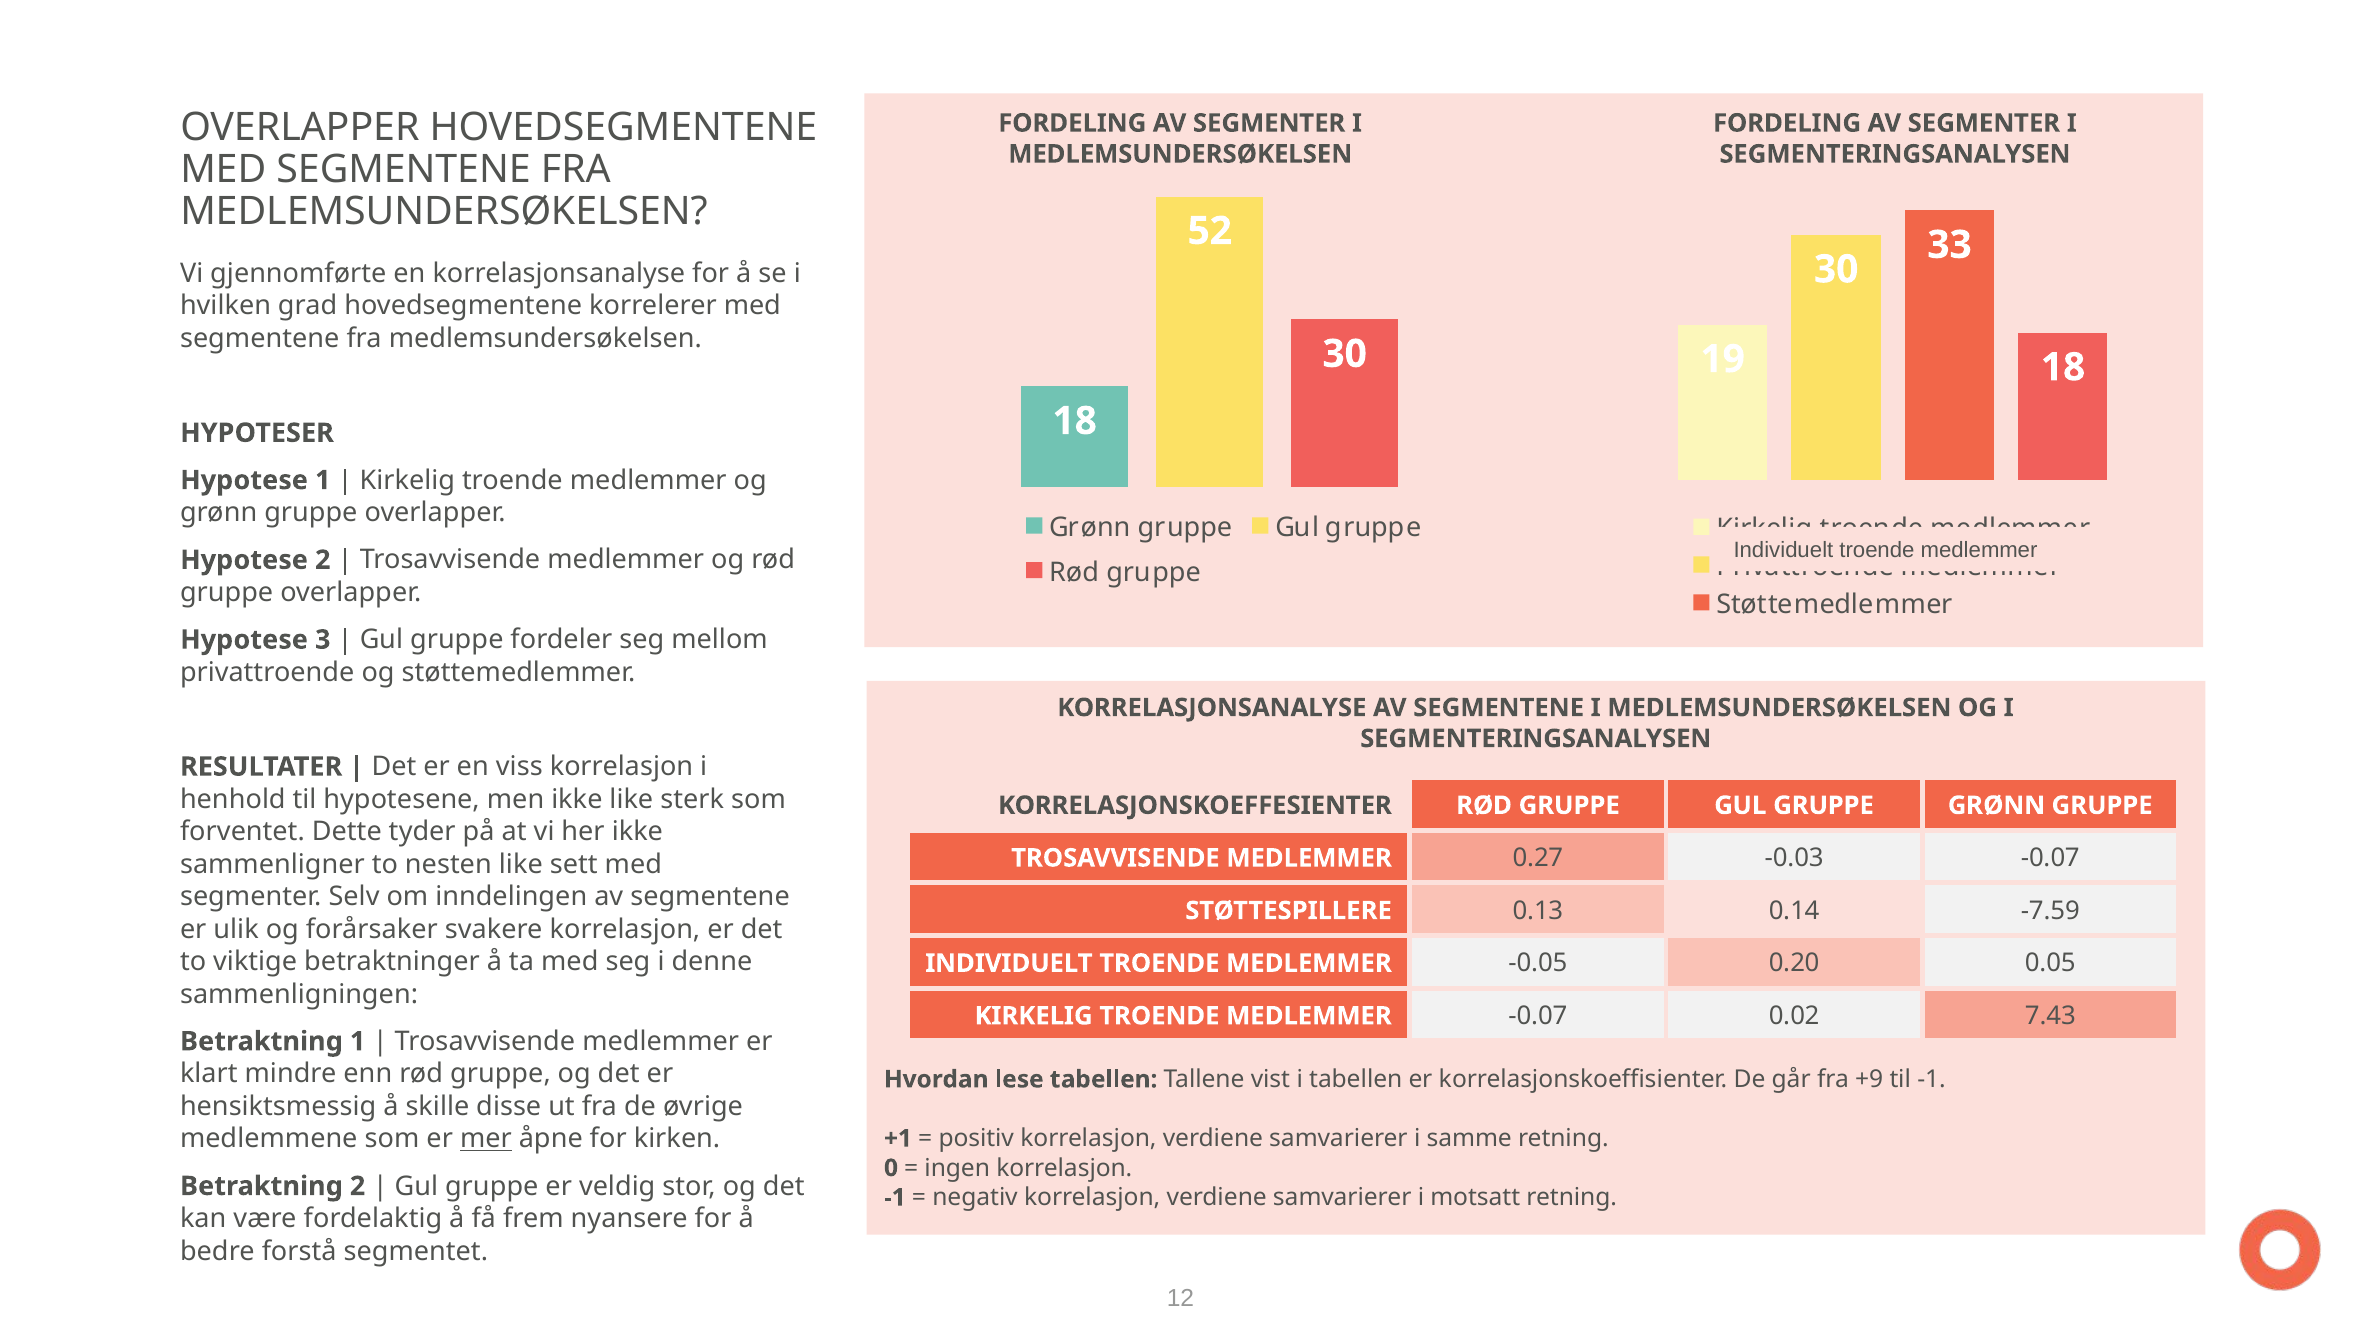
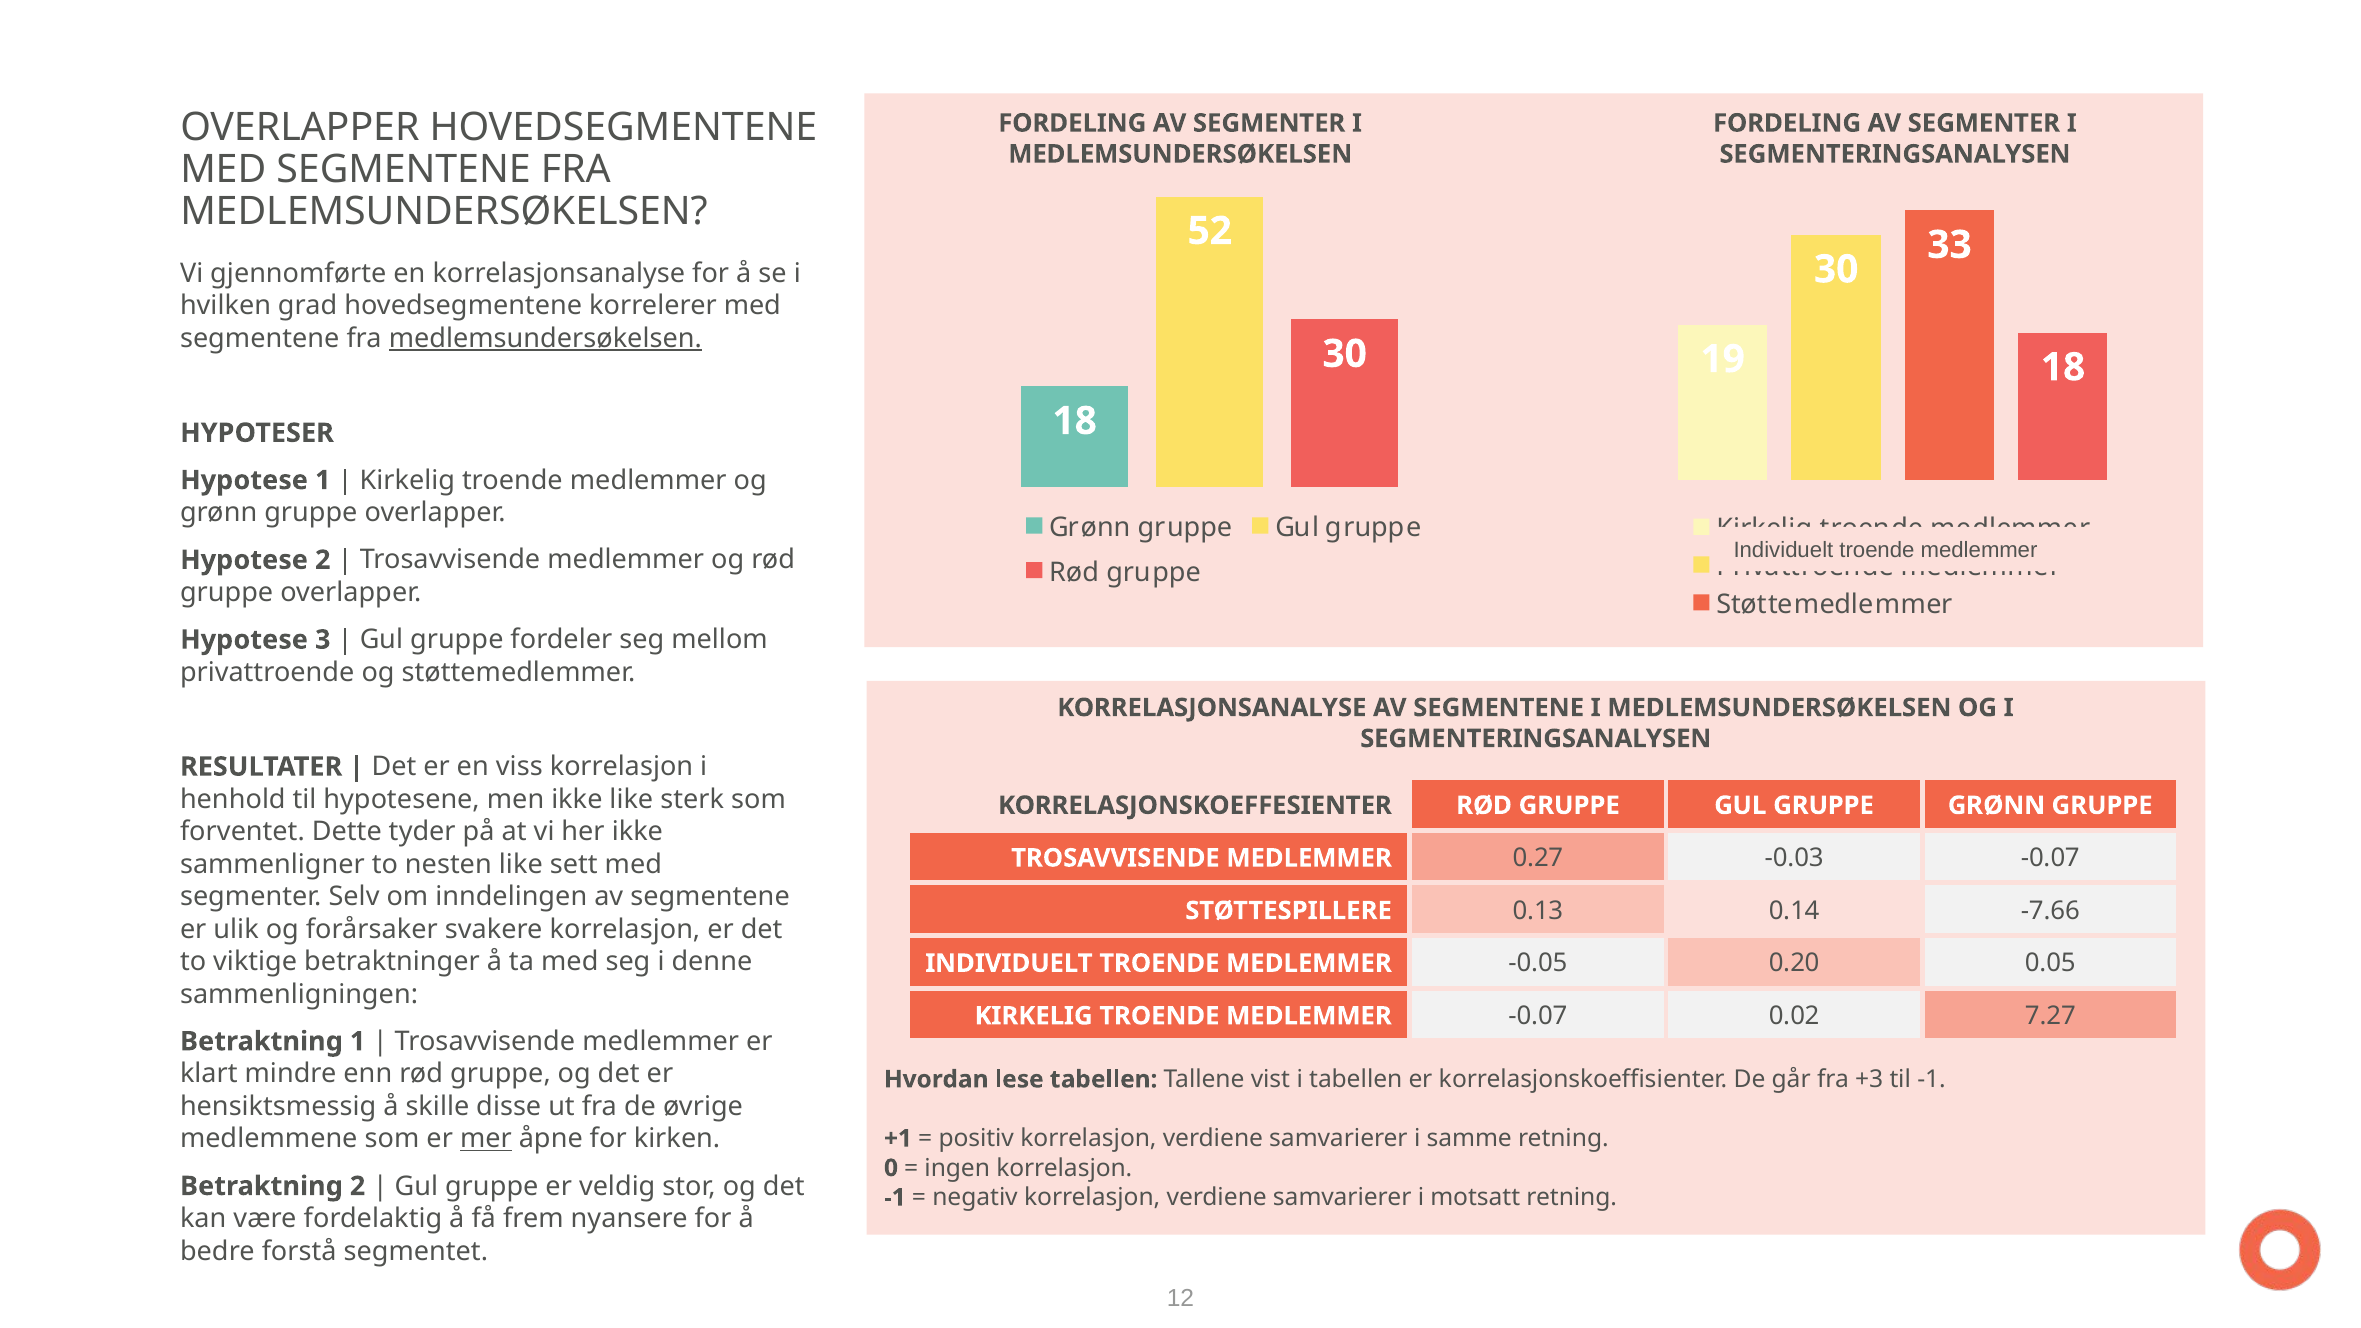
medlemsundersøkelsen underline: none -> present (545, 338)
-7.59: -7.59 -> -7.66 (2050, 911)
7.43: 7.43 -> 7.27 (2050, 1016)
+9: +9 -> +3 (1869, 1079)
